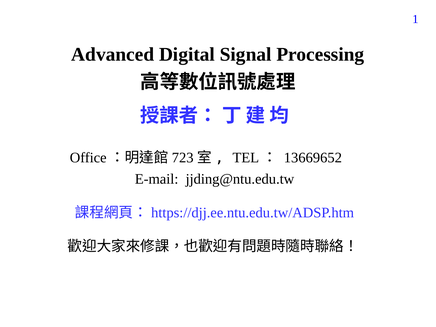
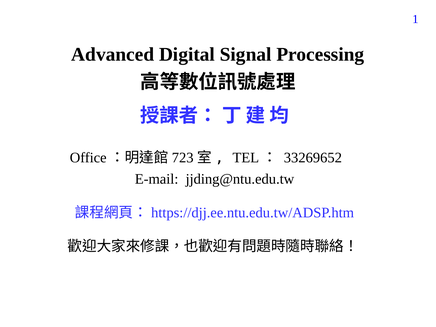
13669652: 13669652 -> 33269652 (313, 158)
